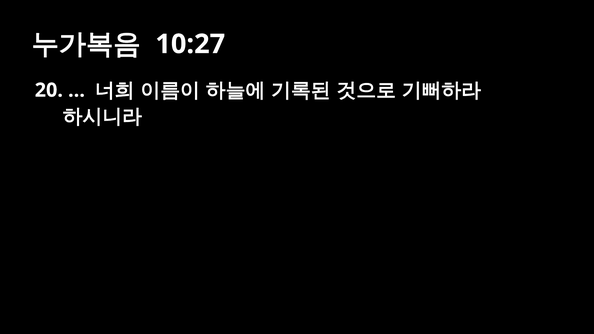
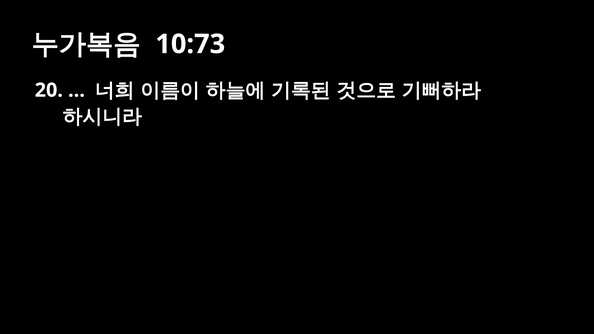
10:27: 10:27 -> 10:73 (190, 44)
